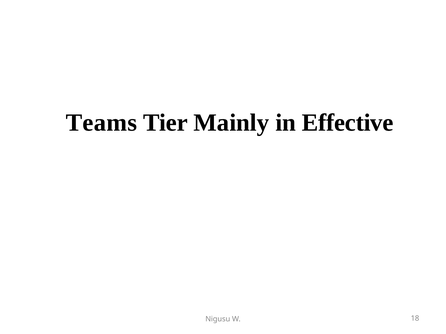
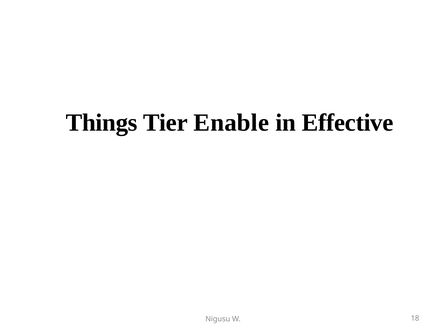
Teams: Teams -> Things (102, 123)
Mainly: Mainly -> Enable (231, 123)
